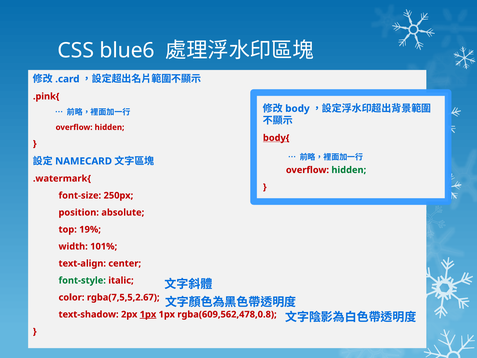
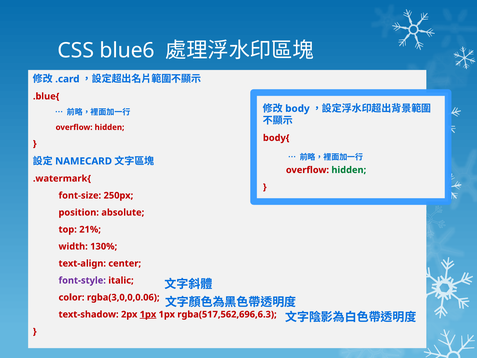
.pink{: .pink{ -> .blue{ (46, 96)
body{ underline: present -> none (276, 138)
19%: 19% -> 21% (90, 229)
101%: 101% -> 130% (104, 246)
font-style colour: green -> purple (82, 280)
rgba(7,5,5,2.67: rgba(7,5,5,2.67 -> rgba(3,0,0,0.06 (123, 297)
rgba(609,562,478,0.8: rgba(609,562,478,0.8 -> rgba(517,562,696,6.3 (227, 314)
